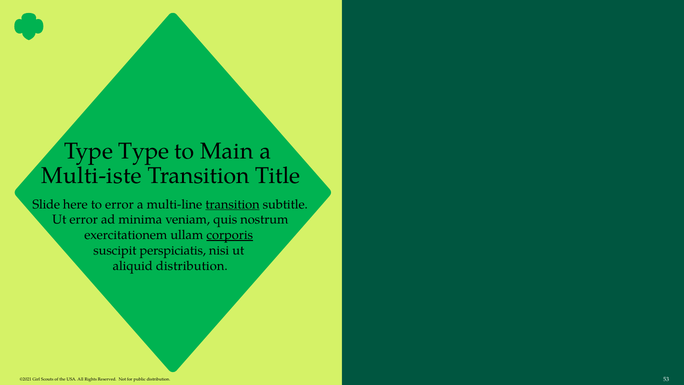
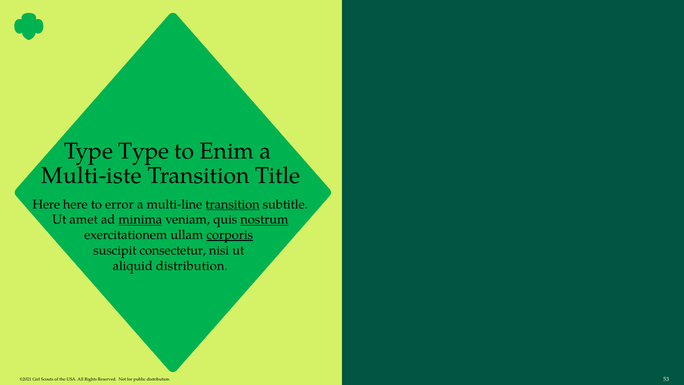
Main: Main -> Enim (227, 151)
Slide: Slide -> Here (46, 204)
Ut error: error -> amet (84, 220)
minima underline: none -> present (140, 220)
nostrum underline: none -> present (264, 220)
perspiciatis: perspiciatis -> consectetur (173, 250)
